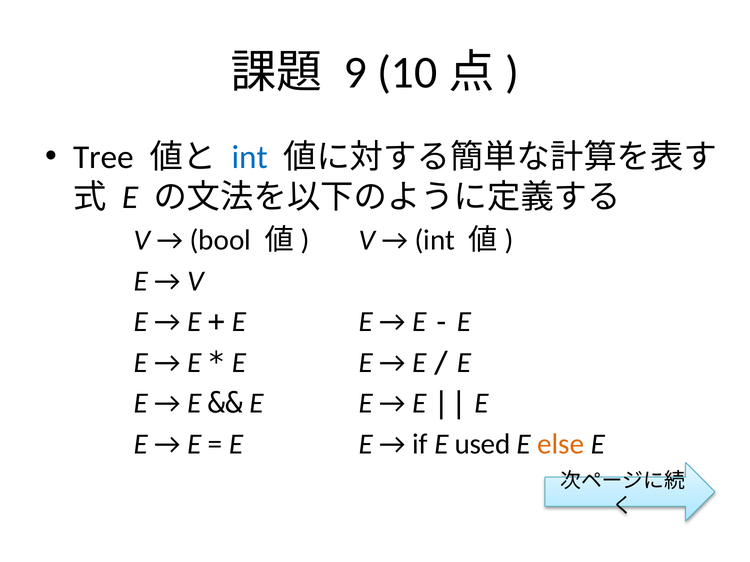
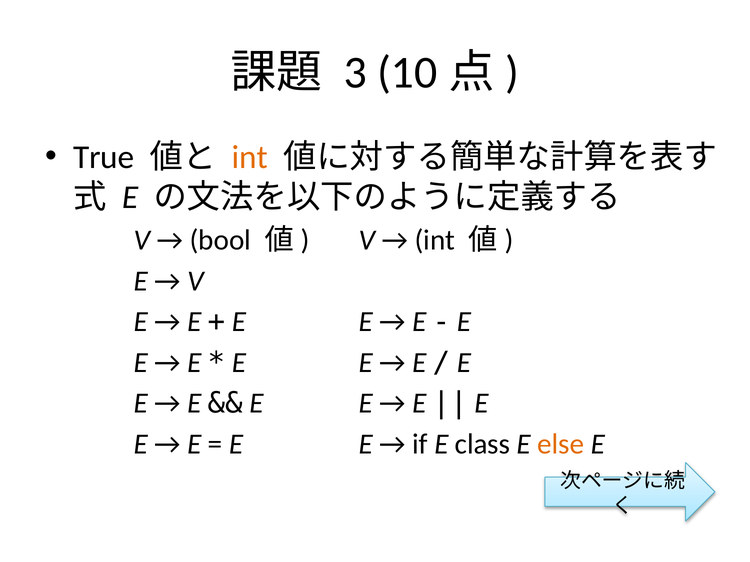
9: 9 -> 3 (355, 73)
Tree: Tree -> True (104, 157)
int colour: blue -> orange (250, 157)
used: used -> class (483, 444)
